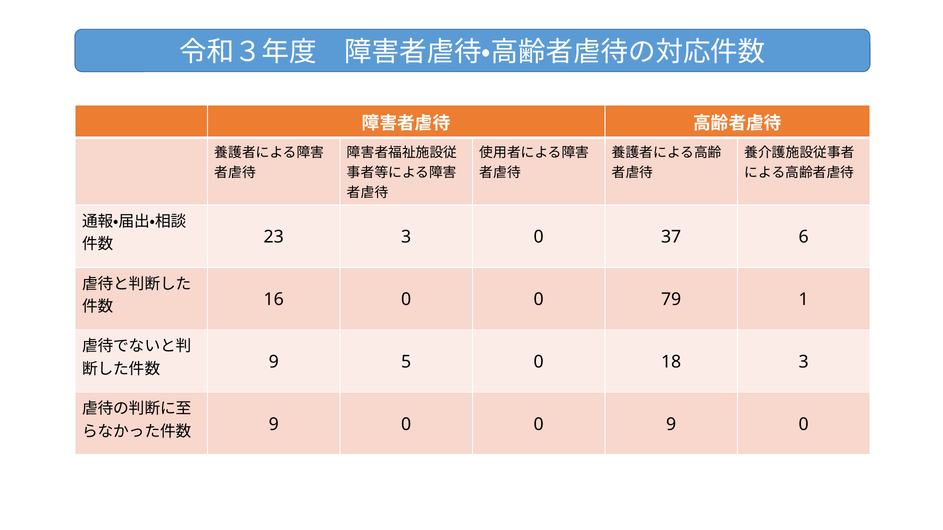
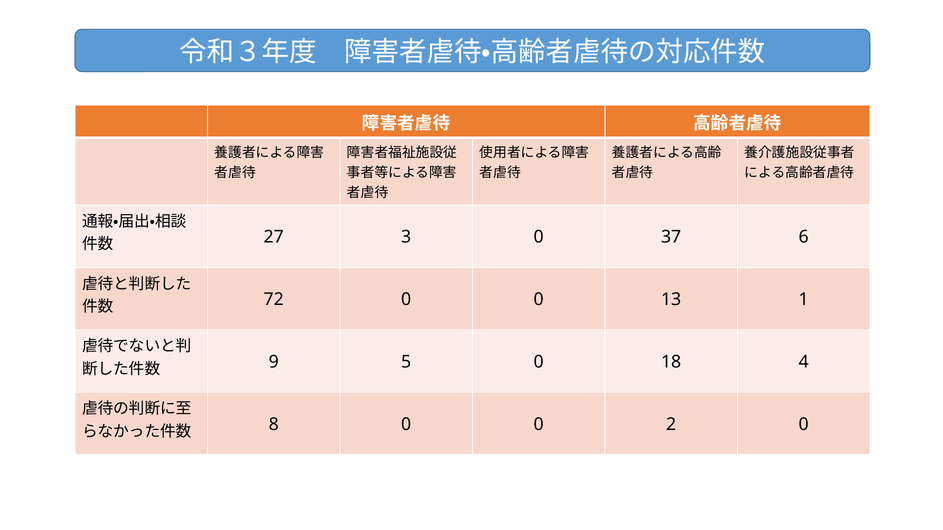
23: 23 -> 27 (274, 237)
16: 16 -> 72 (274, 300)
79: 79 -> 13 (671, 300)
18 3: 3 -> 4 (804, 362)
9: 9 -> 8 (274, 425)
0 9: 9 -> 2 (671, 425)
